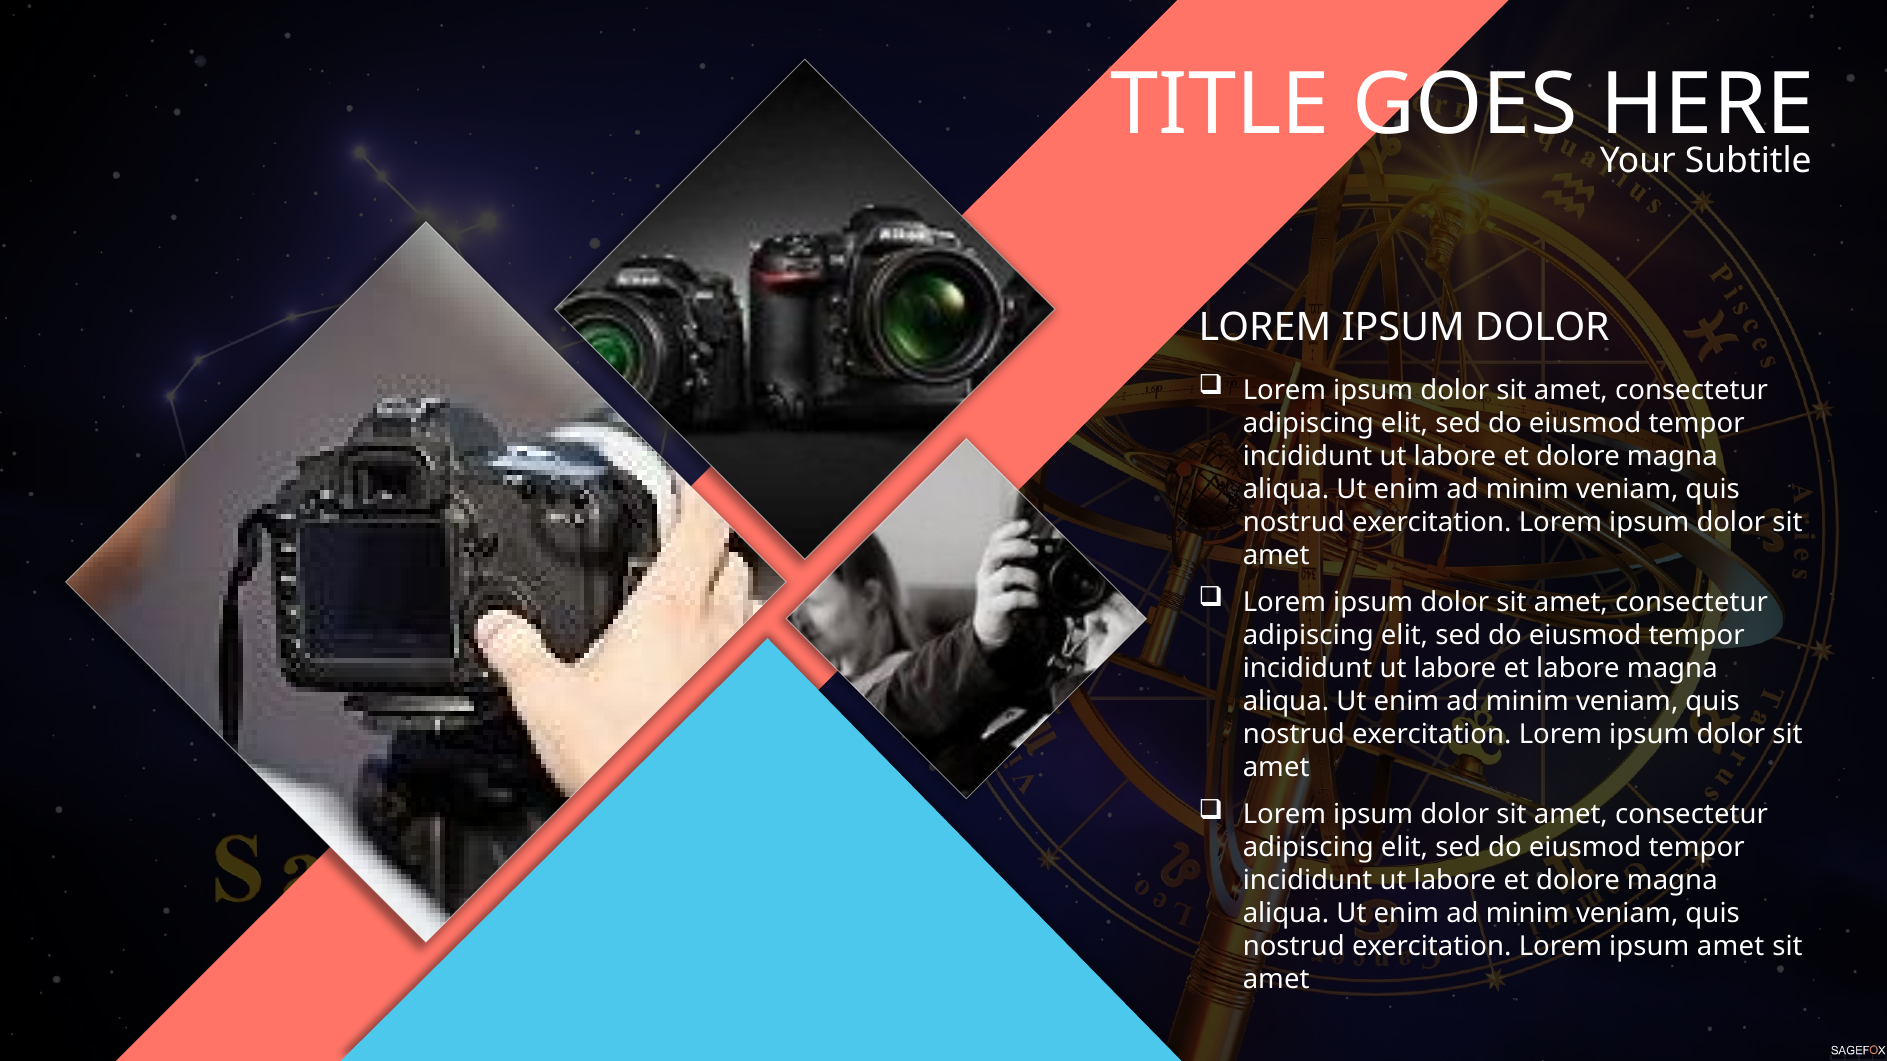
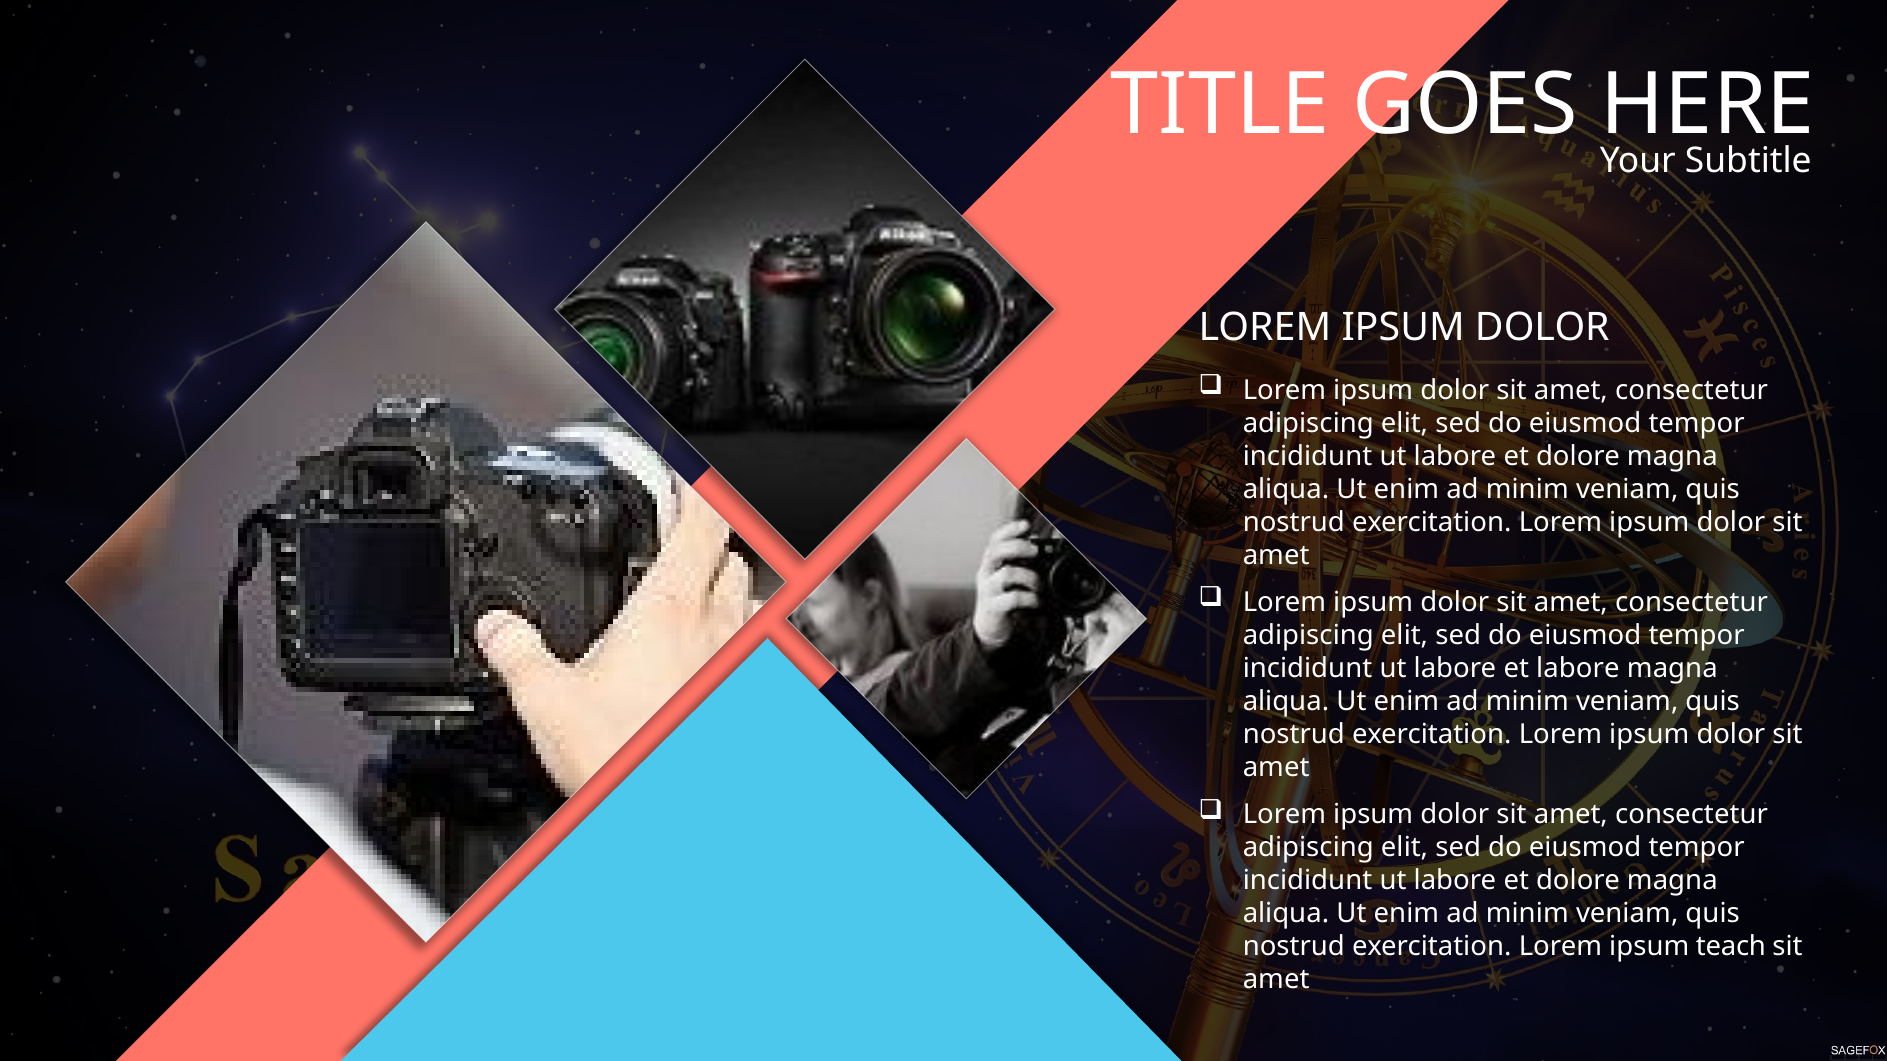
ipsum amet: amet -> teach (1731, 947)
